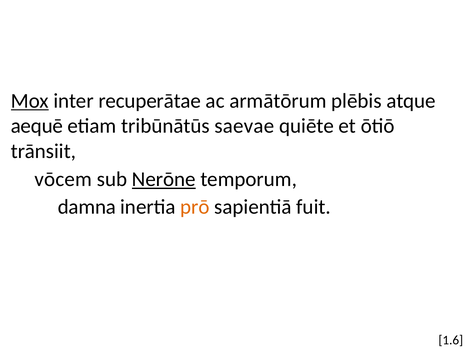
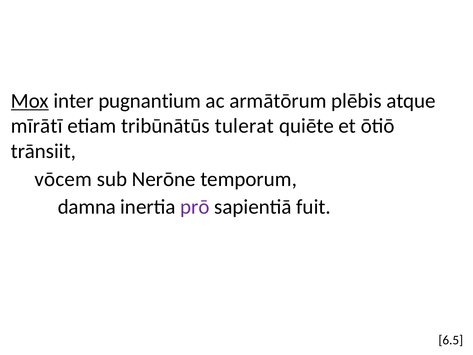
recuperātae: recuperātae -> pugnantium (150, 101)
aequē: aequē -> mīrātī (37, 126)
saevae: saevae -> tulerat (244, 126)
Nerōne underline: present -> none (164, 179)
prō colour: orange -> purple (195, 207)
1.6: 1.6 -> 6.5 (451, 340)
